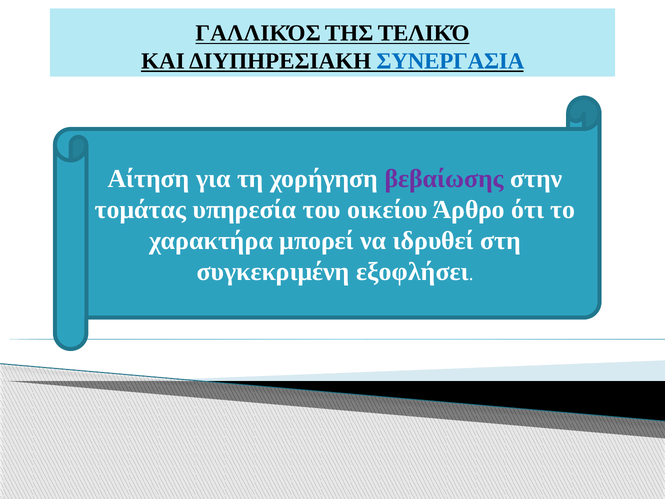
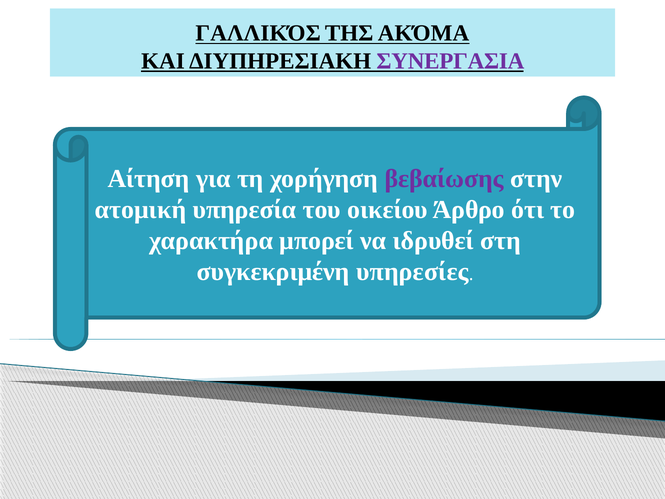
ΤΕΛΙΚΌ: ΤΕΛΙΚΌ -> ΑΚΌΜΑ (424, 33)
ΣΥΝΕΡΓΑΣΙΑ colour: blue -> purple (450, 61)
τομάτας: τομάτας -> ατομική (140, 209)
εξοφλήσει: εξοφλήσει -> υπηρεσίες (412, 272)
